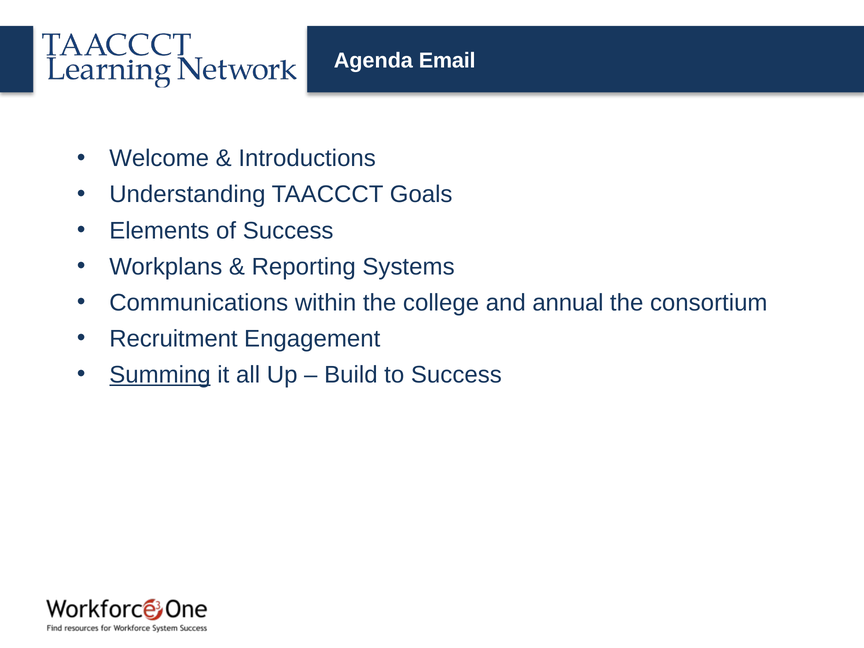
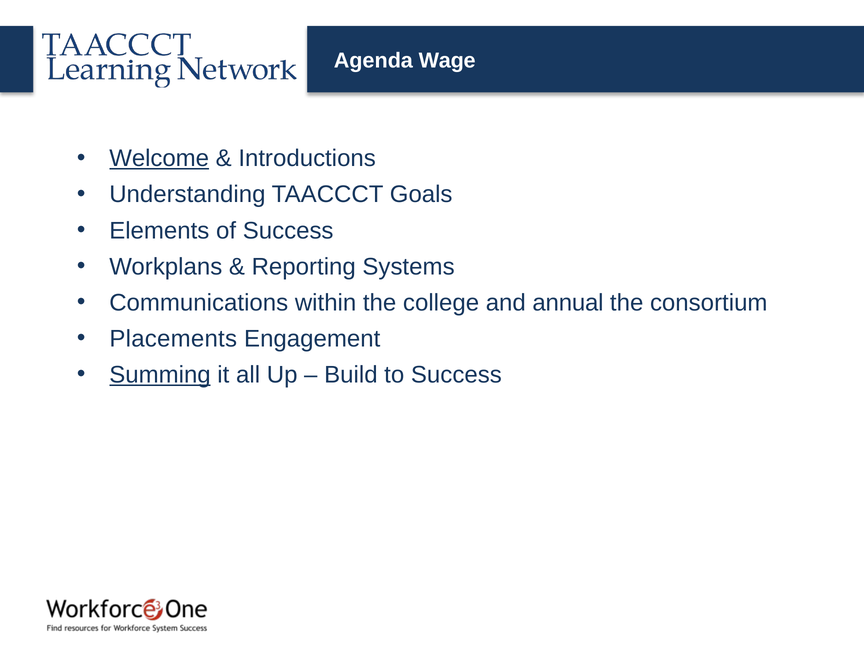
Email: Email -> Wage (447, 61)
Welcome underline: none -> present (159, 159)
Recruitment: Recruitment -> Placements (173, 339)
